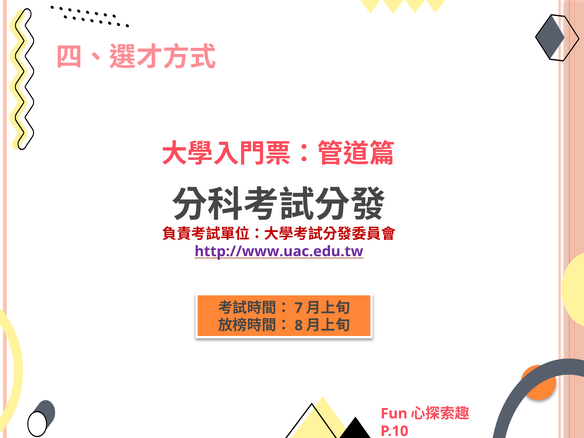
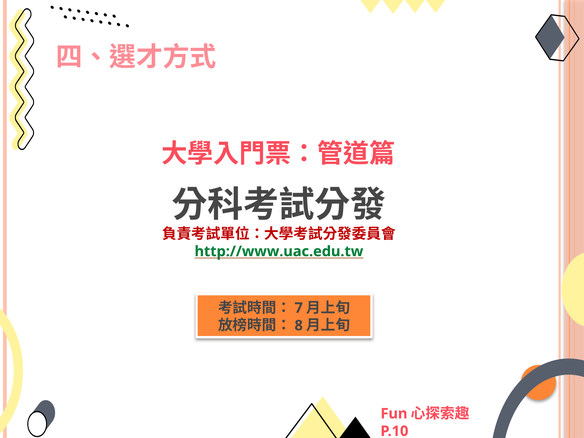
http://www.uac.edu.tw colour: purple -> green (279, 251)
